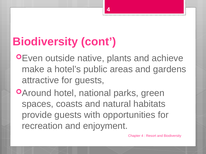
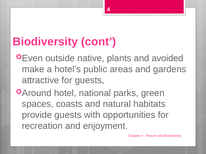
achieve: achieve -> avoided (168, 58)
